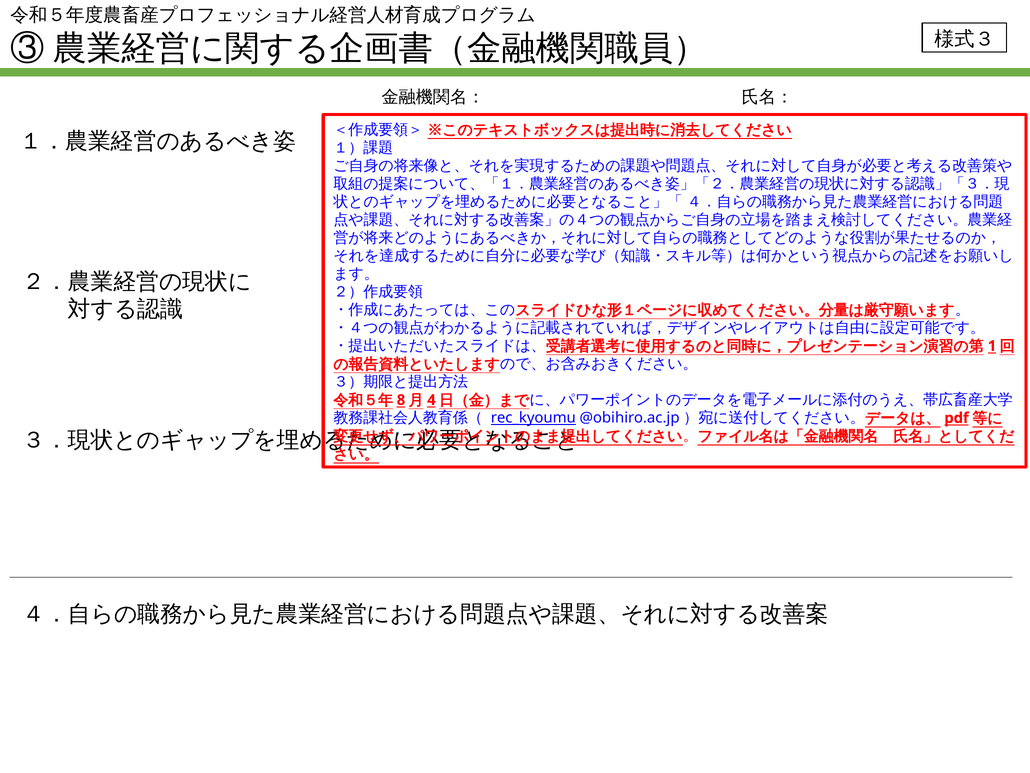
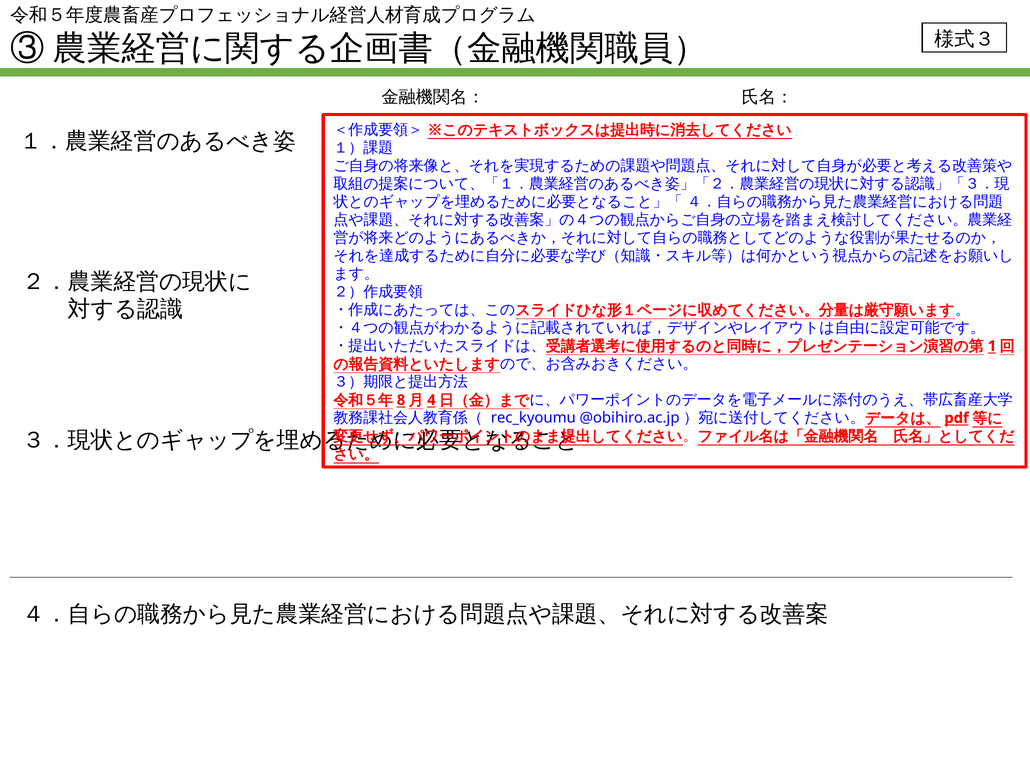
rec_kyoumu underline: present -> none (533, 418)
